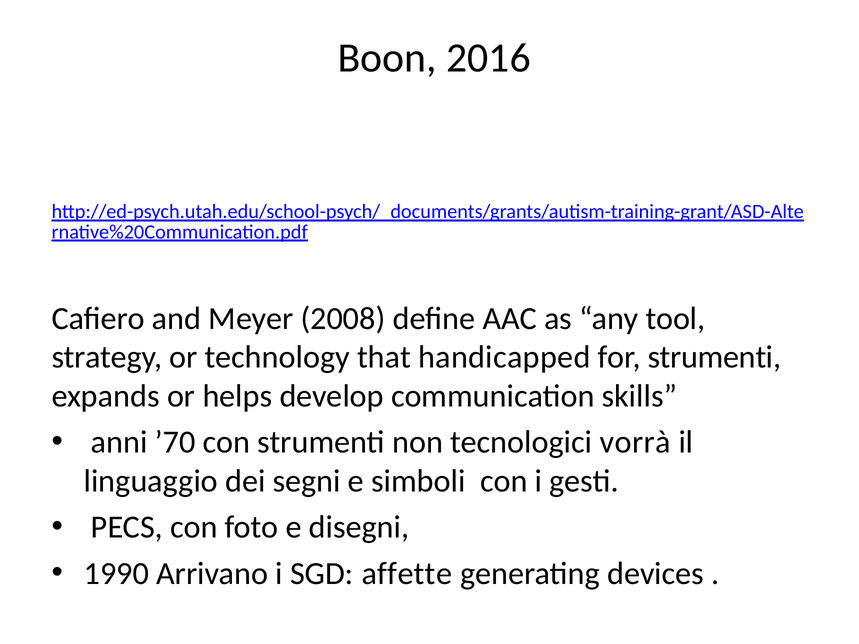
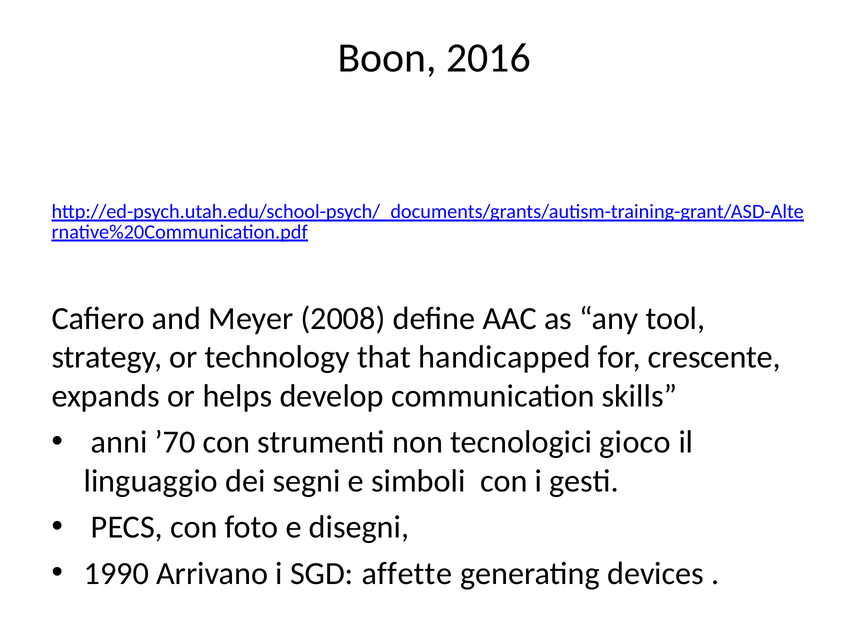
for strumenti: strumenti -> crescente (714, 357)
vorrà: vorrà -> gioco (635, 442)
